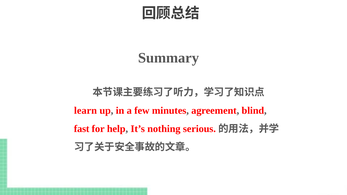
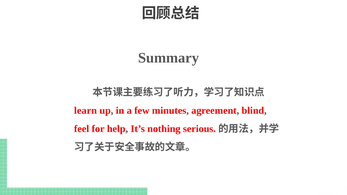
fast: fast -> feel (82, 129)
